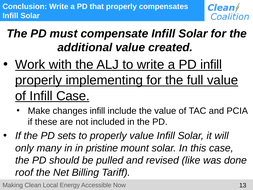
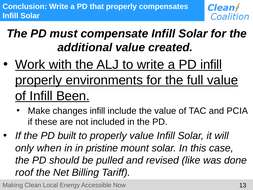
implementing: implementing -> environments (104, 80)
Infill Case: Case -> Been (73, 96)
sets: sets -> built (67, 136)
many: many -> when (49, 148)
